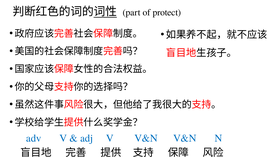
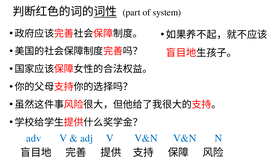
protect: protect -> system (167, 12)
